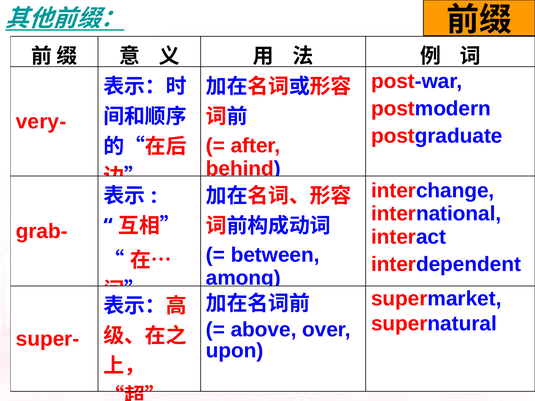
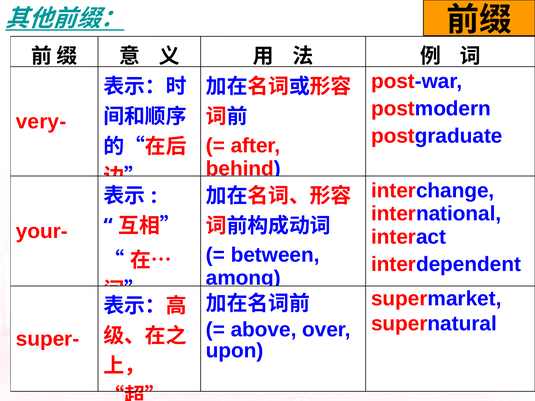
grab-: grab- -> your- (42, 232)
